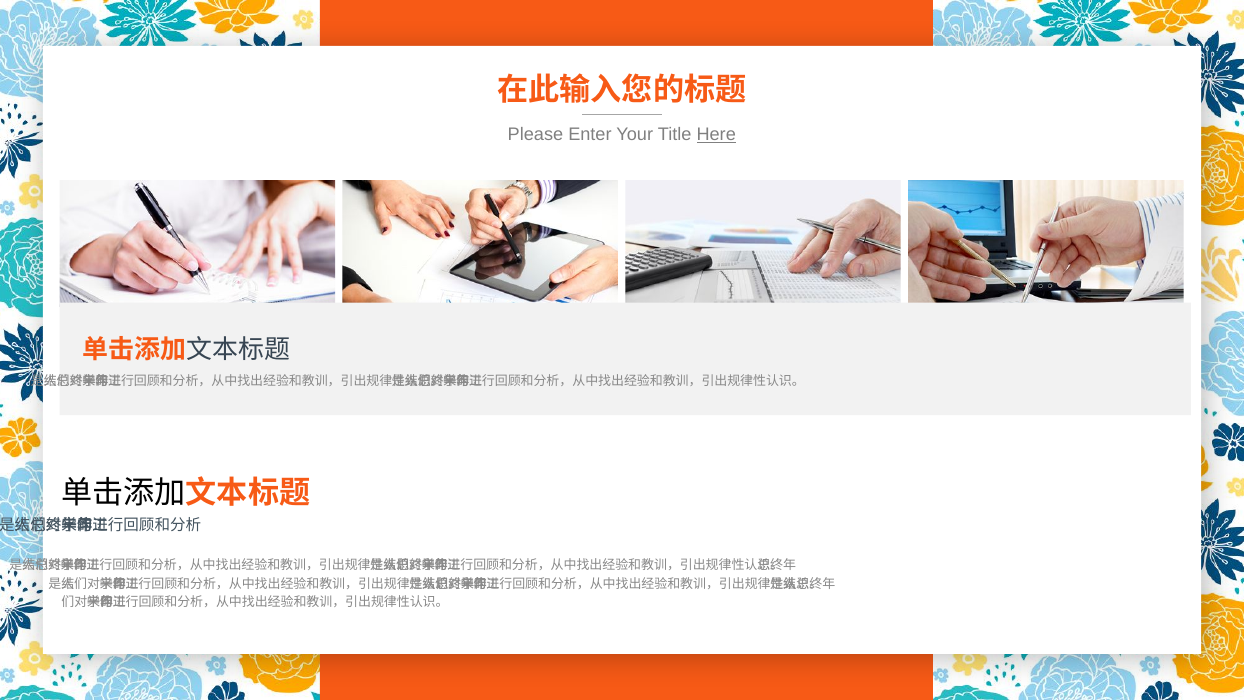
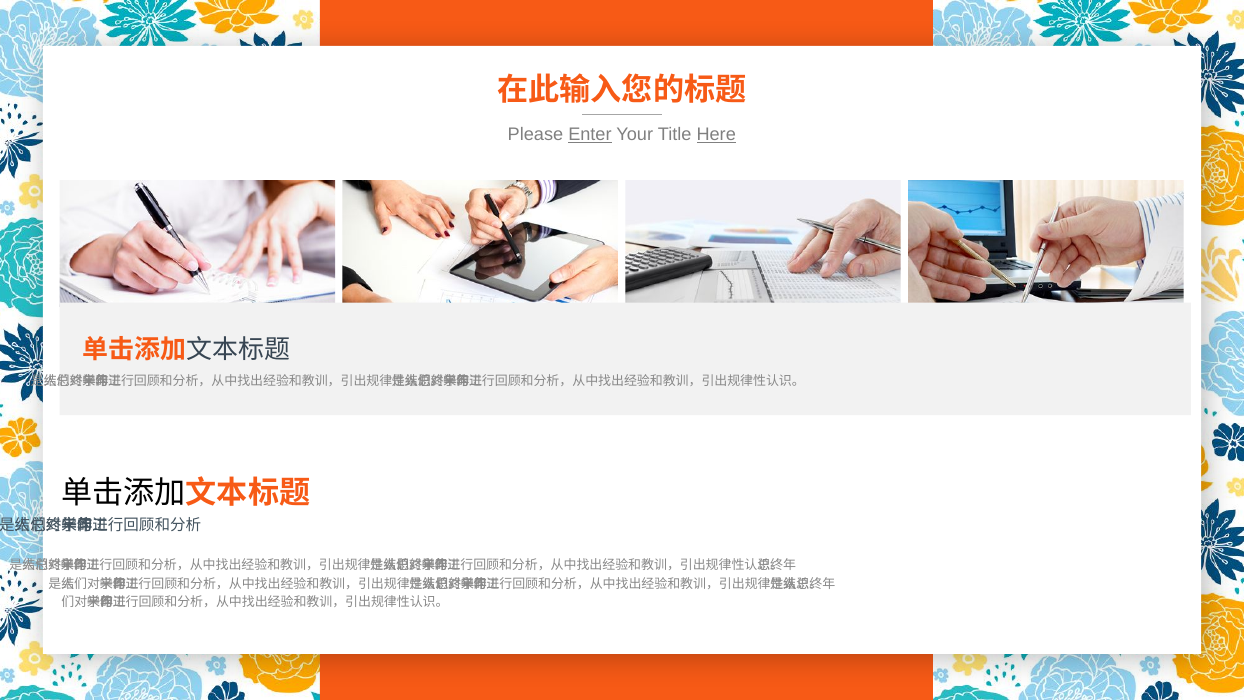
Enter underline: none -> present (590, 135)
